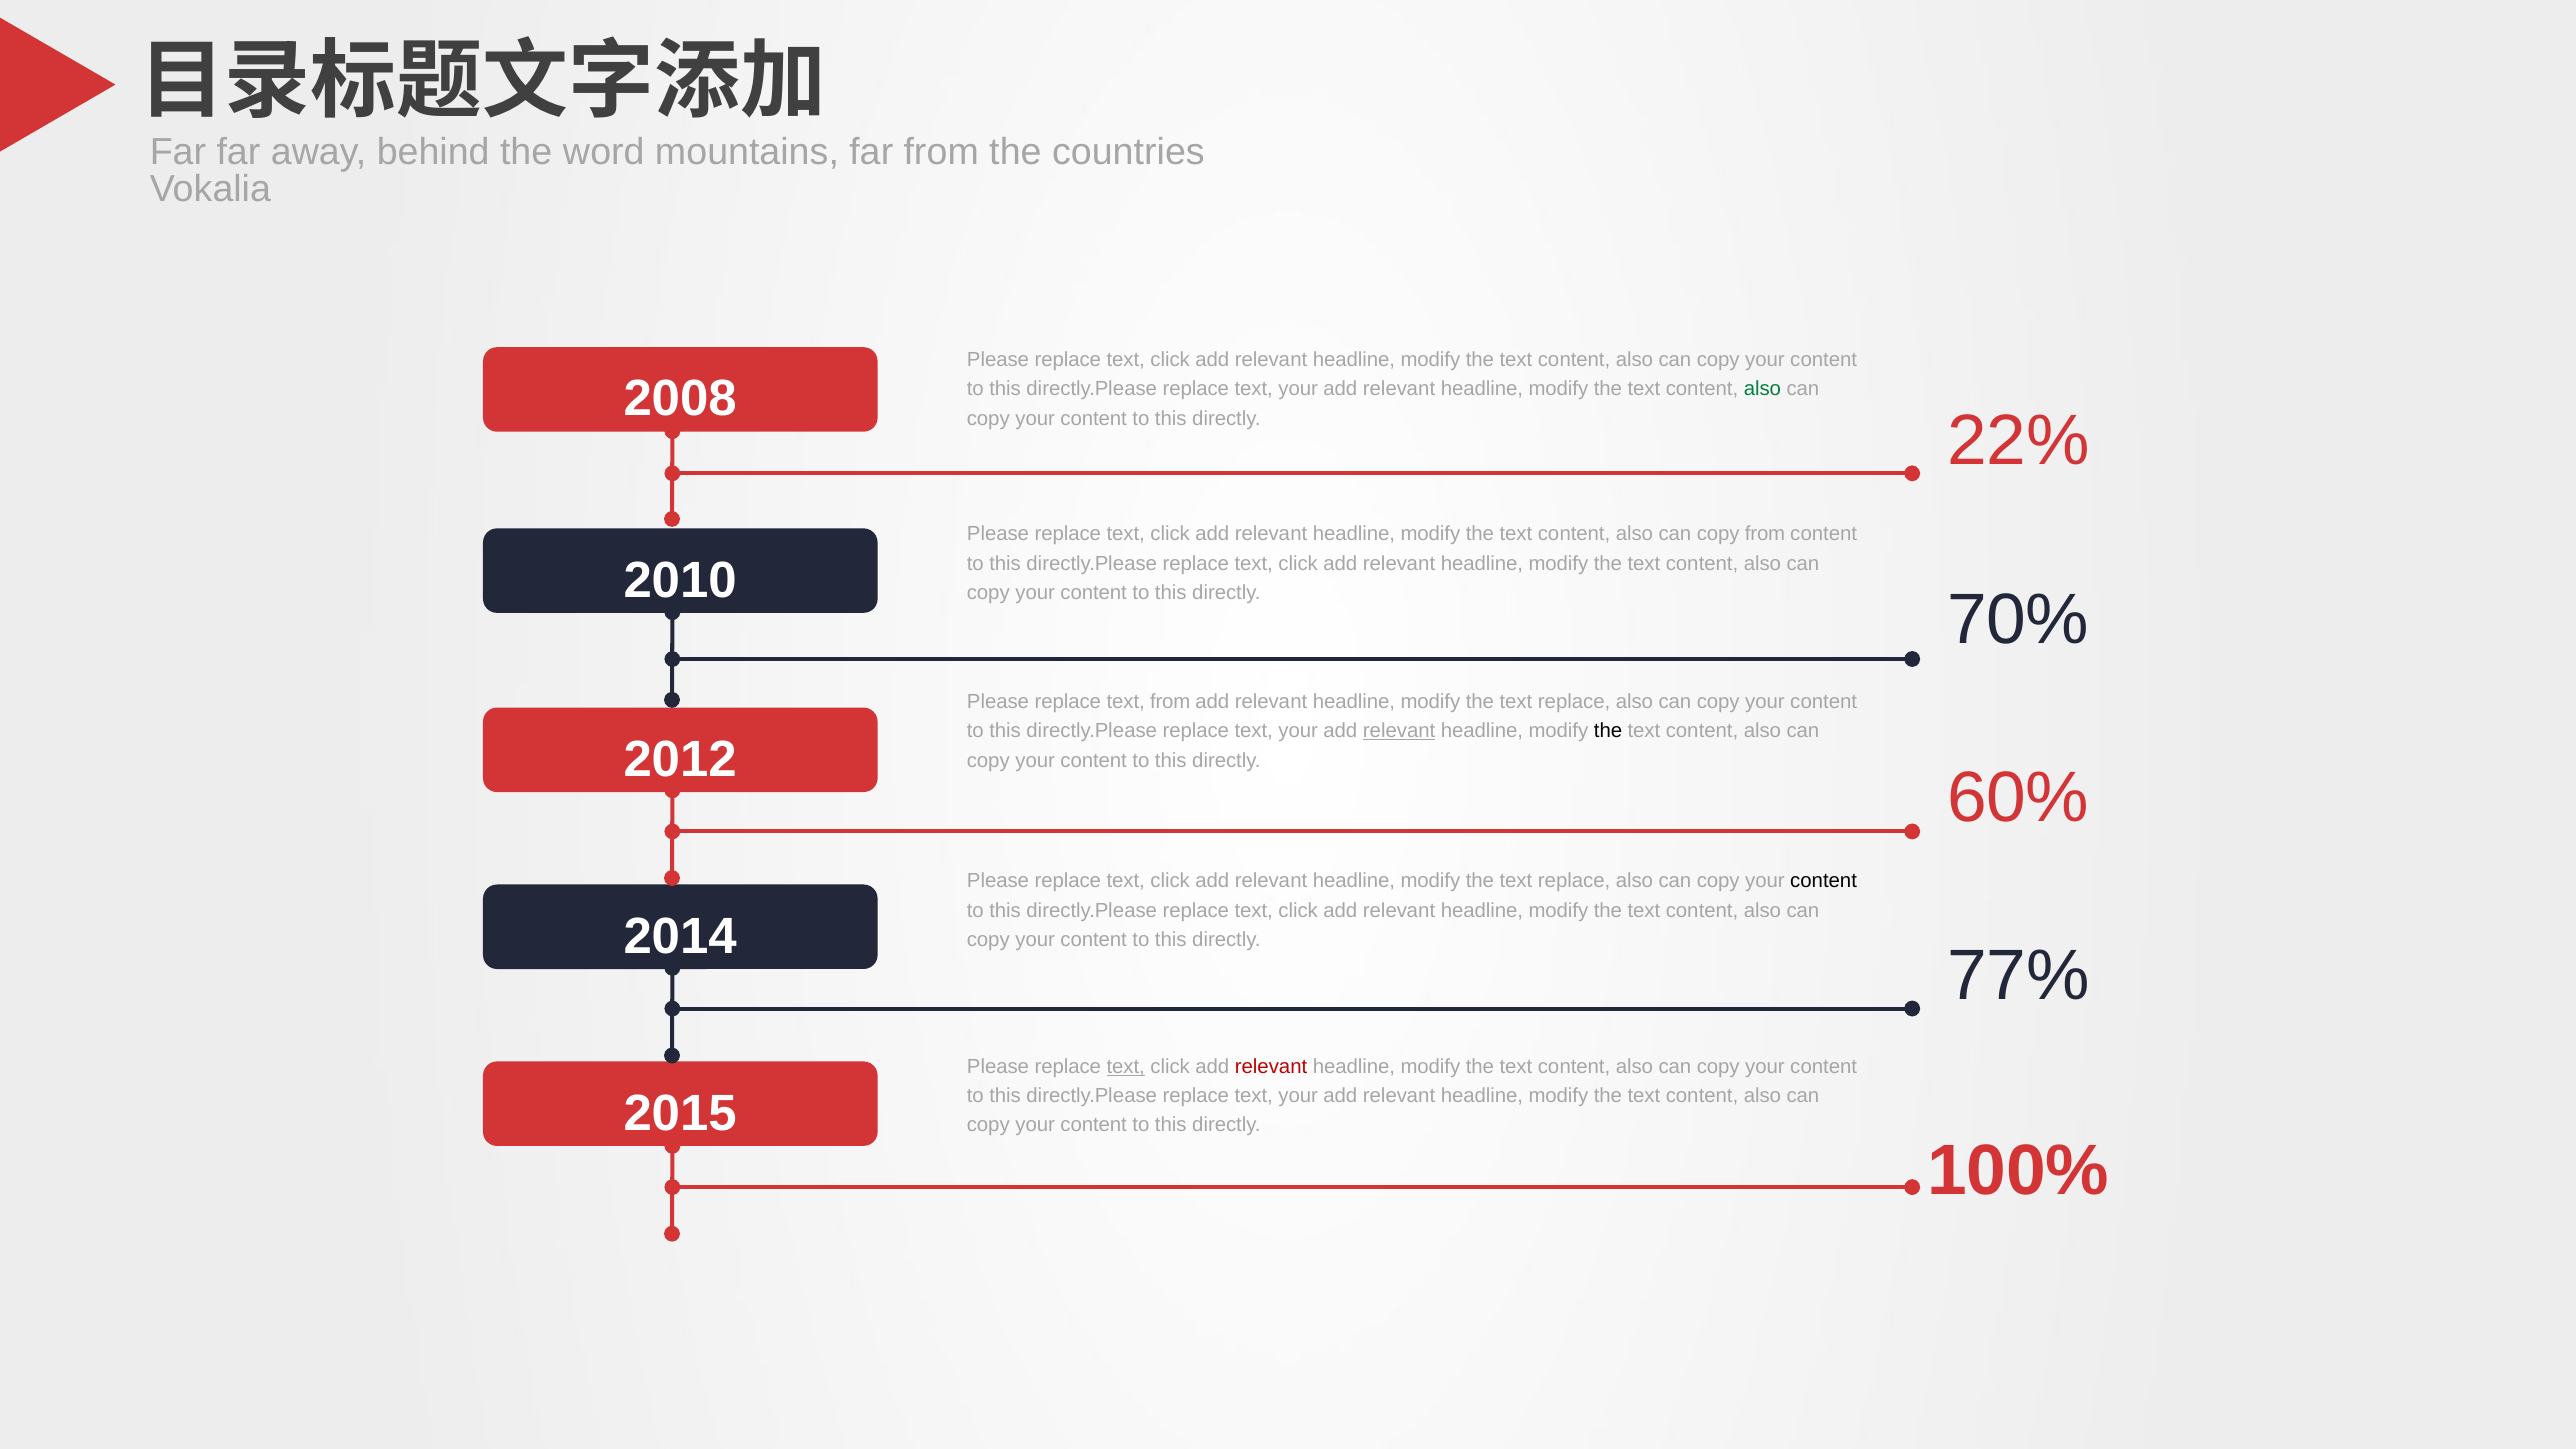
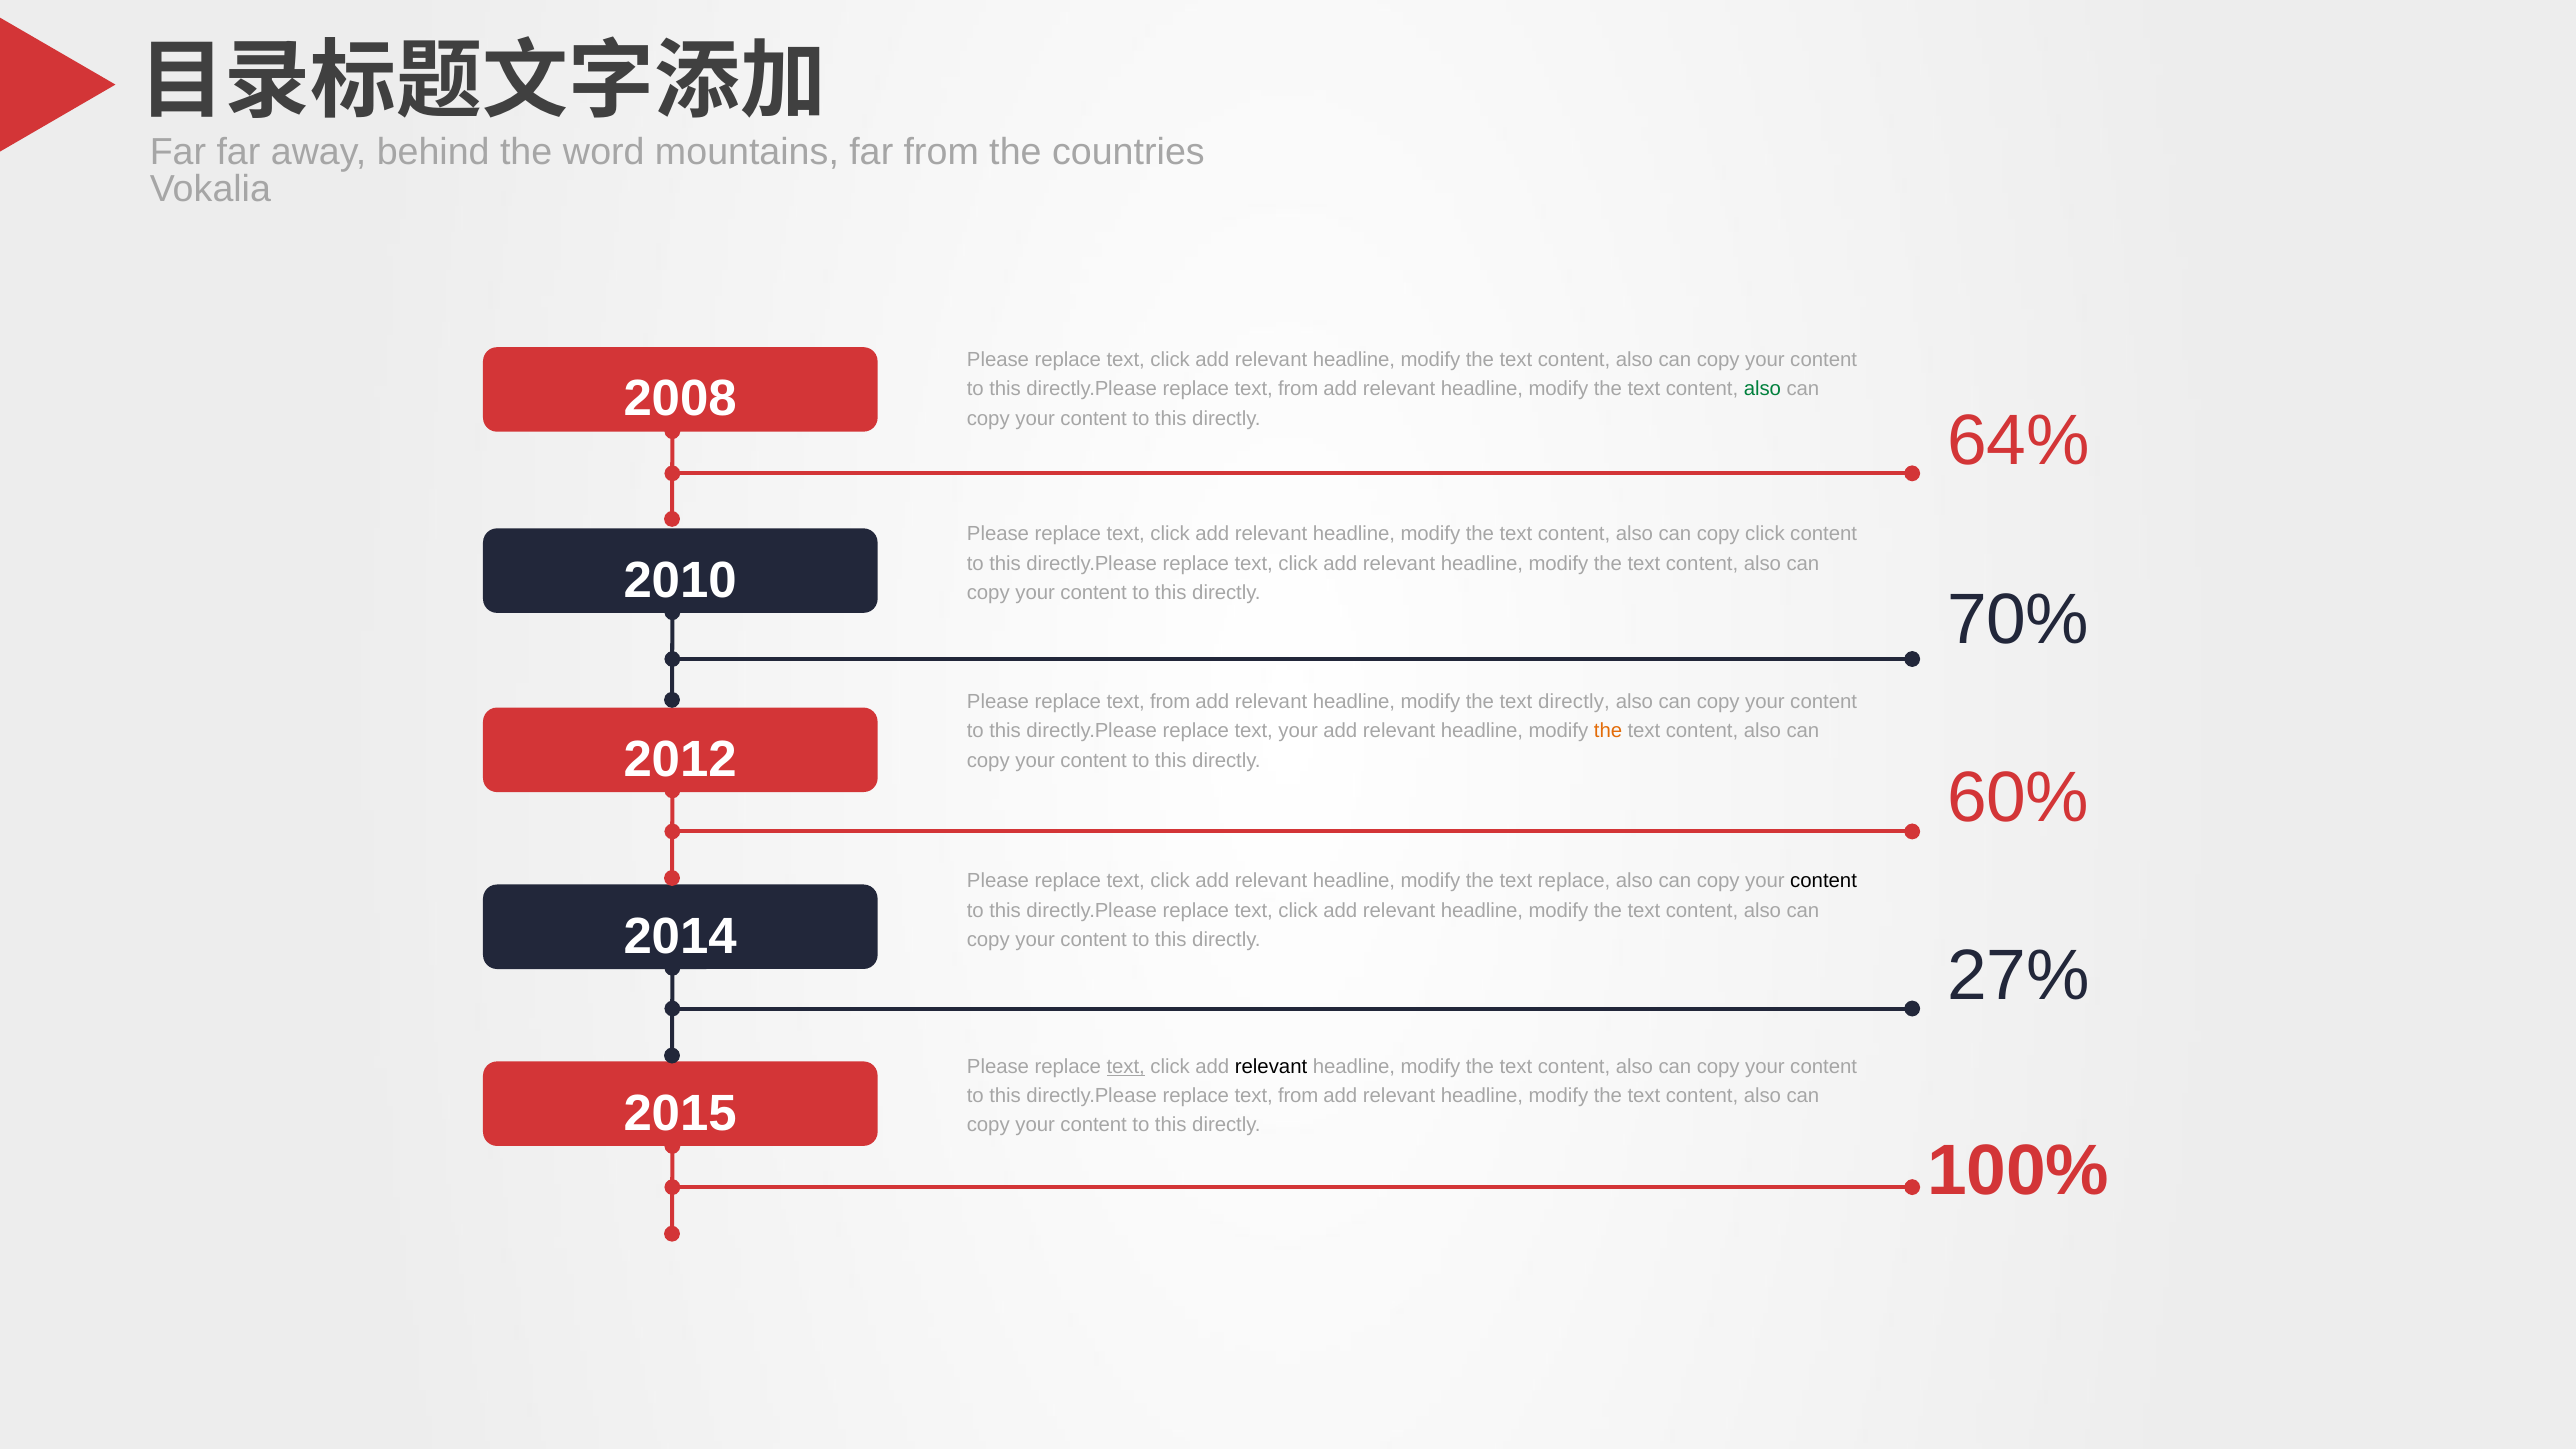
your: your -> from (1298, 389)
22%: 22% -> 64% (2018, 441)
copy from: from -> click (1765, 534)
replace: replace -> directly (1574, 702)
relevant underline: present -> none (1399, 731)
the colour: black -> orange (1608, 731)
77%: 77% -> 27% (2018, 976)
relevant colour: red -> black (1271, 1066)
your: your -> from (1298, 1096)
